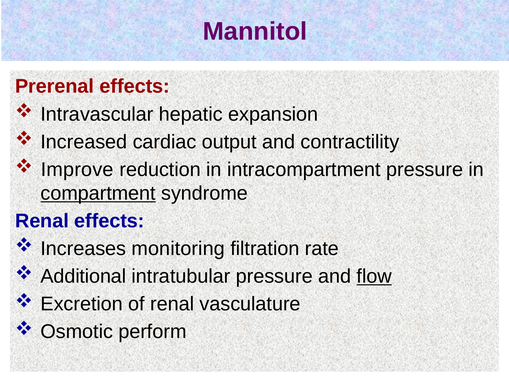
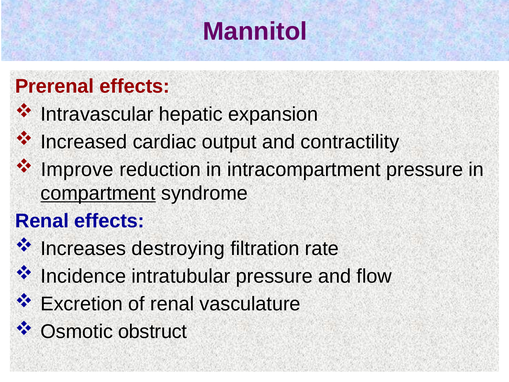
monitoring: monitoring -> destroying (178, 248)
Additional: Additional -> Incidence (83, 276)
flow underline: present -> none (374, 276)
perform: perform -> obstruct (153, 331)
